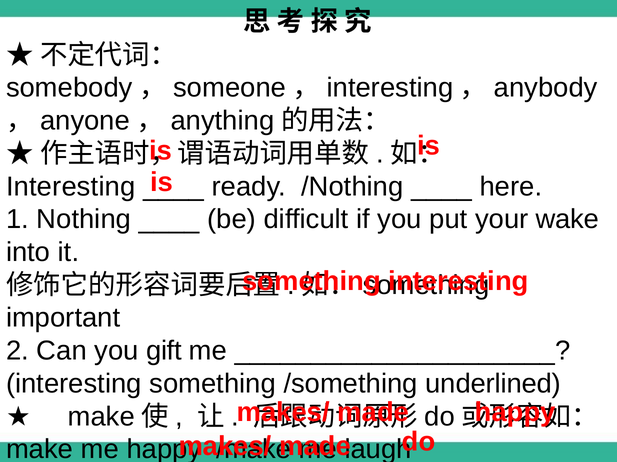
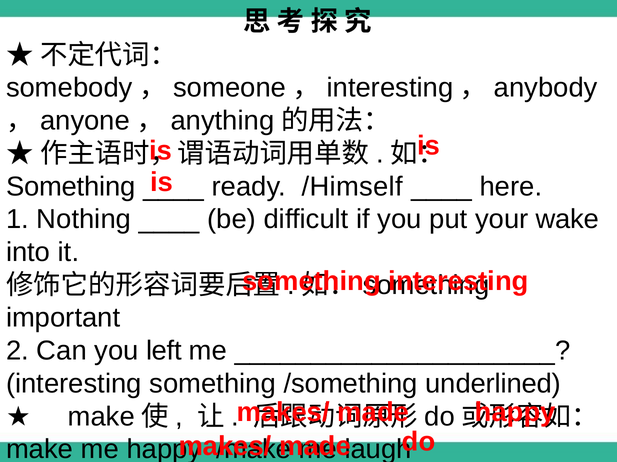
Interesting: Interesting -> Something (71, 187)
/Nothing: /Nothing -> /Himself (352, 187)
gift: gift -> left (164, 351)
